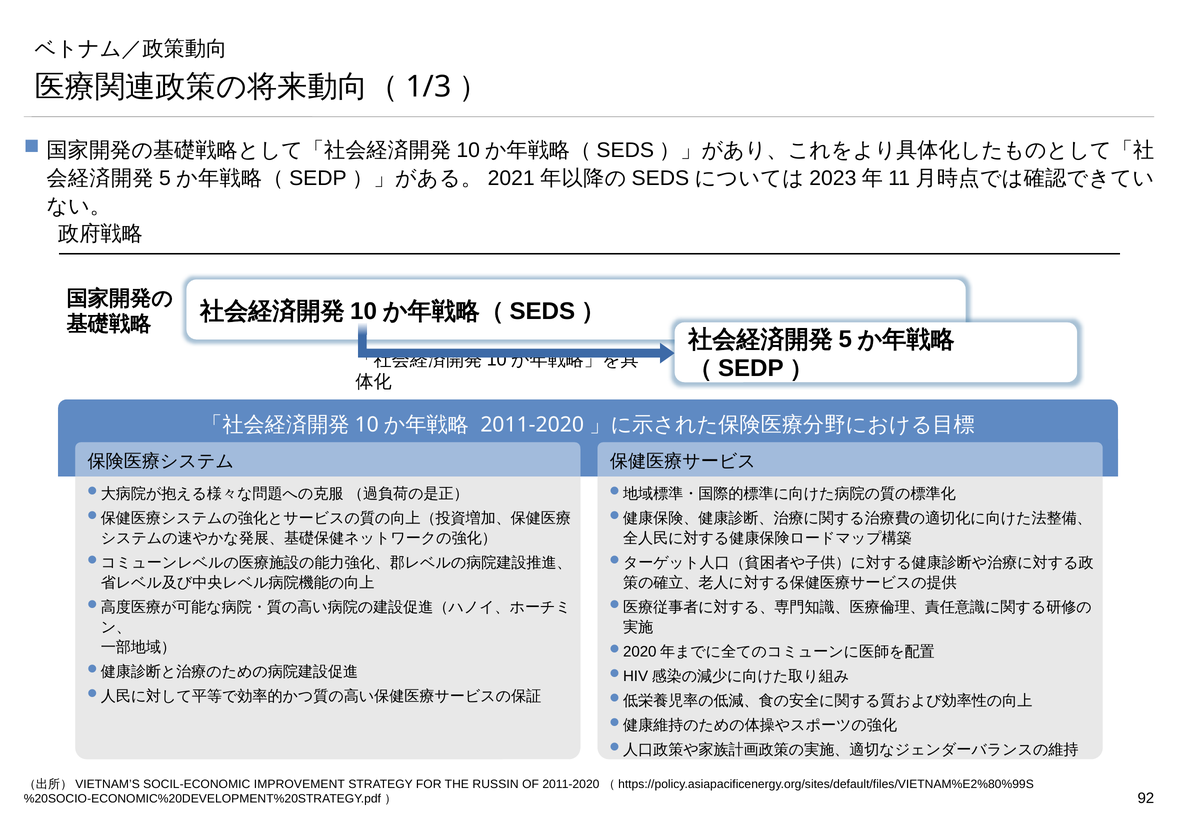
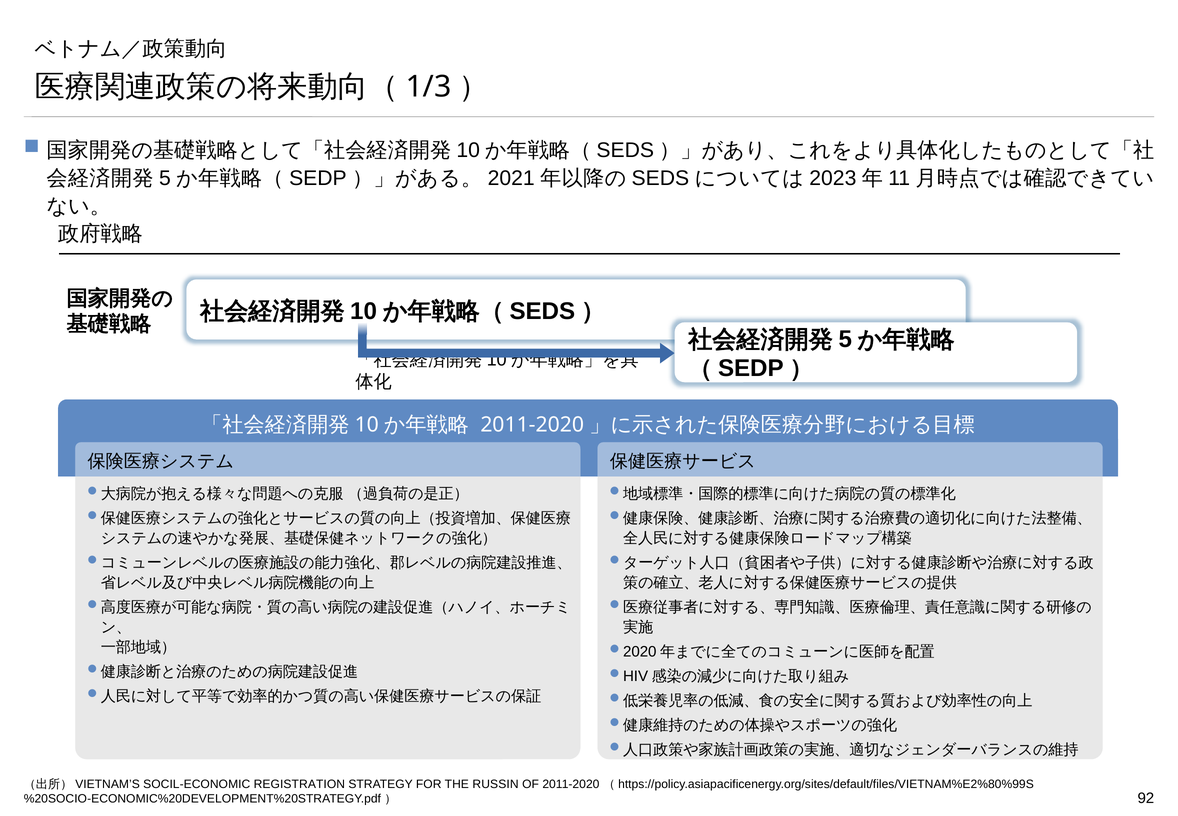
IMPROVEMENT: IMPROVEMENT -> REGISTRATION (299, 784)
